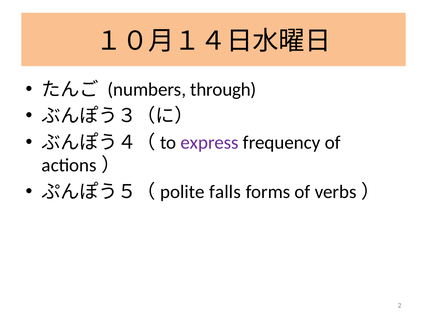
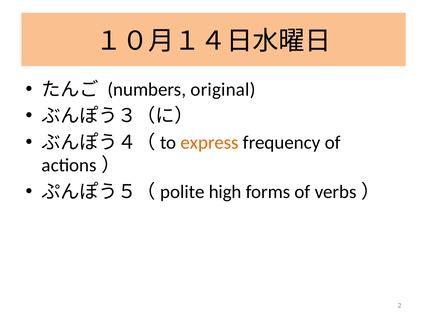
through: through -> original (223, 90)
express colour: purple -> orange (210, 143)
falls: falls -> high (225, 192)
